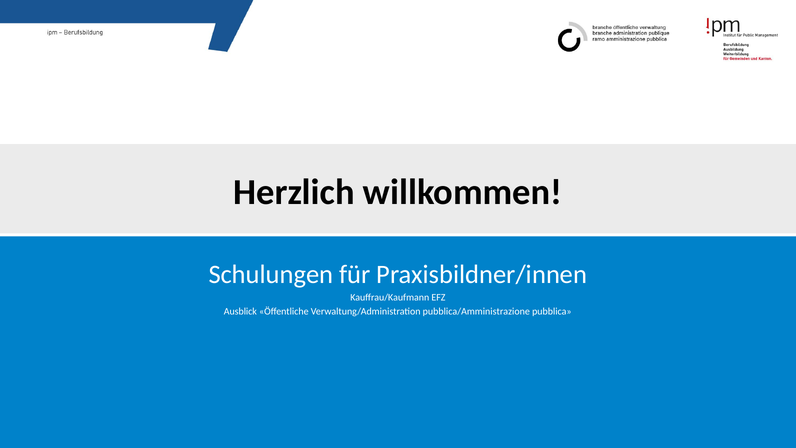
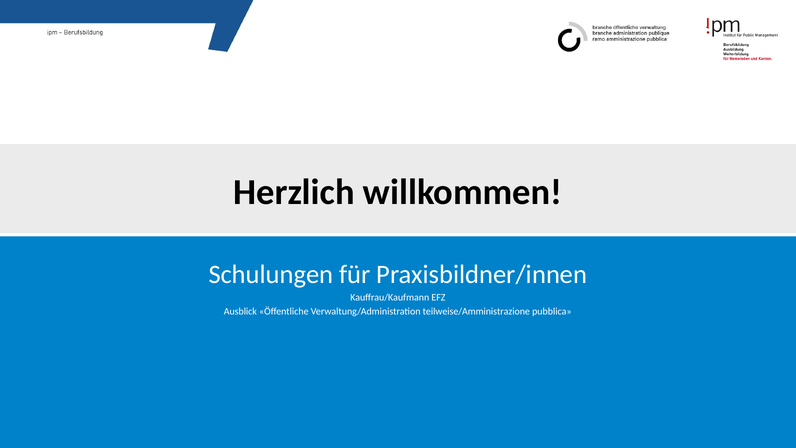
pubblica/Amministrazione: pubblica/Amministrazione -> teilweise/Amministrazione (476, 311)
